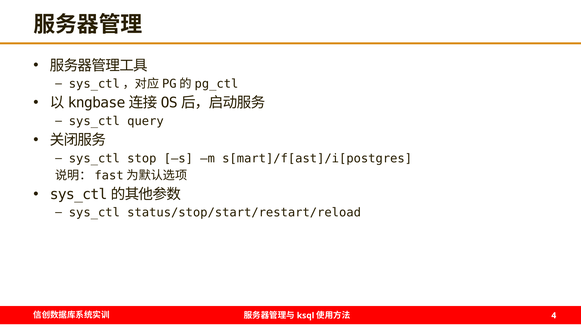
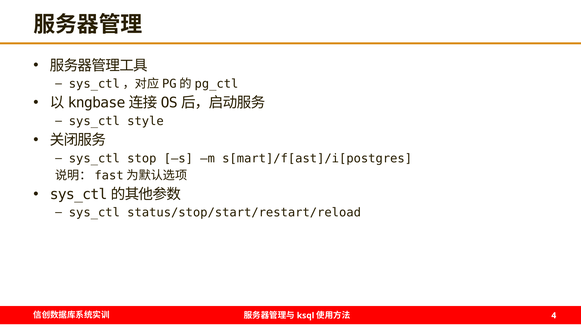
query: query -> style (145, 121)
